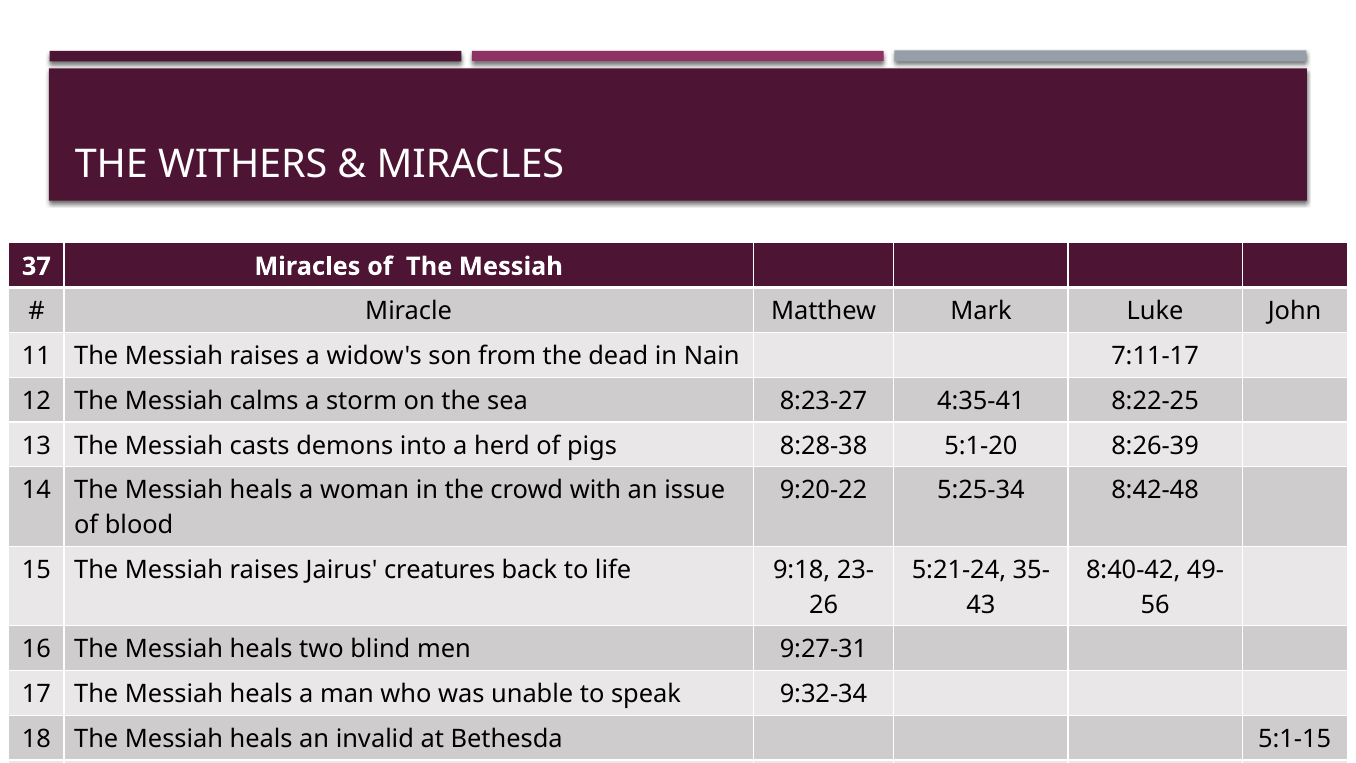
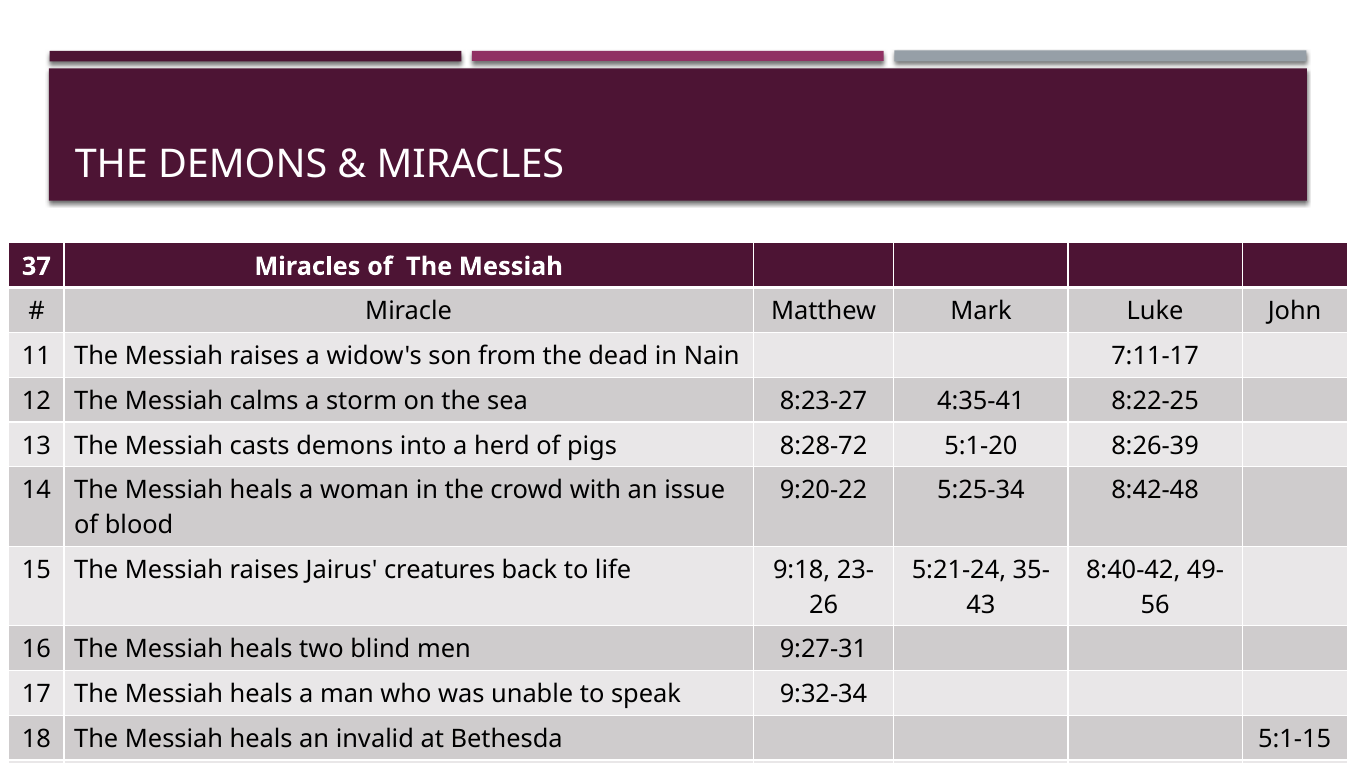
THE WITHERS: WITHERS -> DEMONS (243, 165)
8:28-38: 8:28-38 -> 8:28-72 (824, 446)
